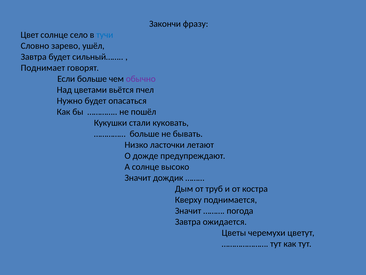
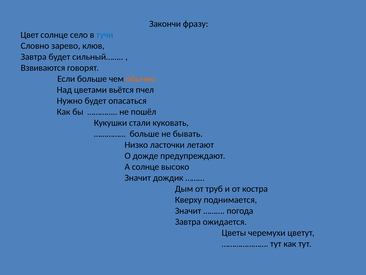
ушёл: ушёл -> клюв (93, 46)
Поднимает: Поднимает -> Взвиваются (43, 68)
обычно colour: purple -> orange (141, 79)
